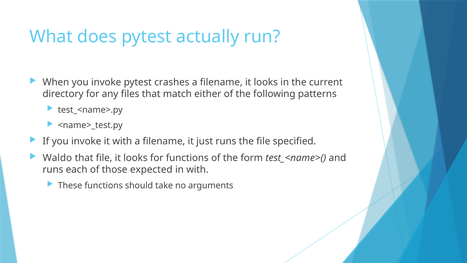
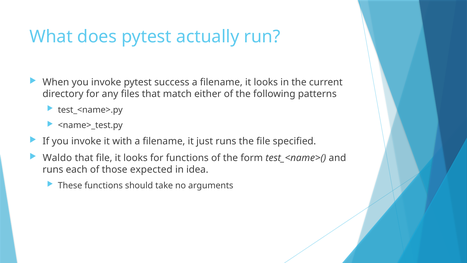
crashes: crashes -> success (172, 82)
in with: with -> idea (197, 169)
